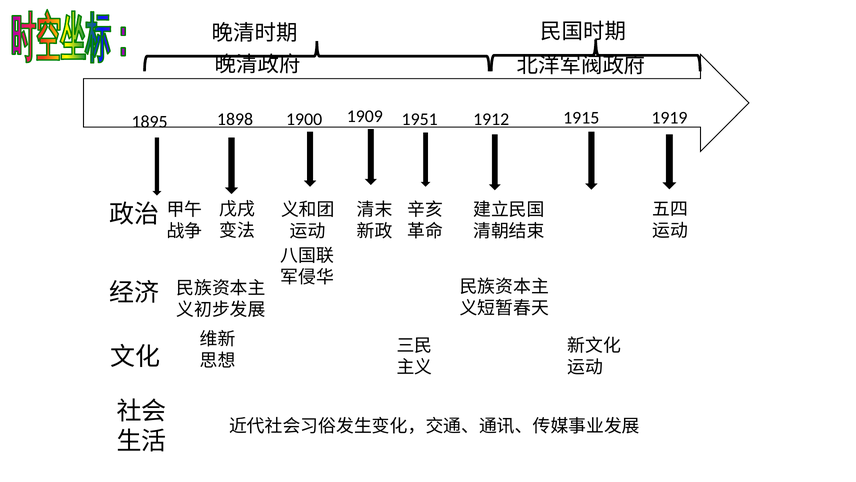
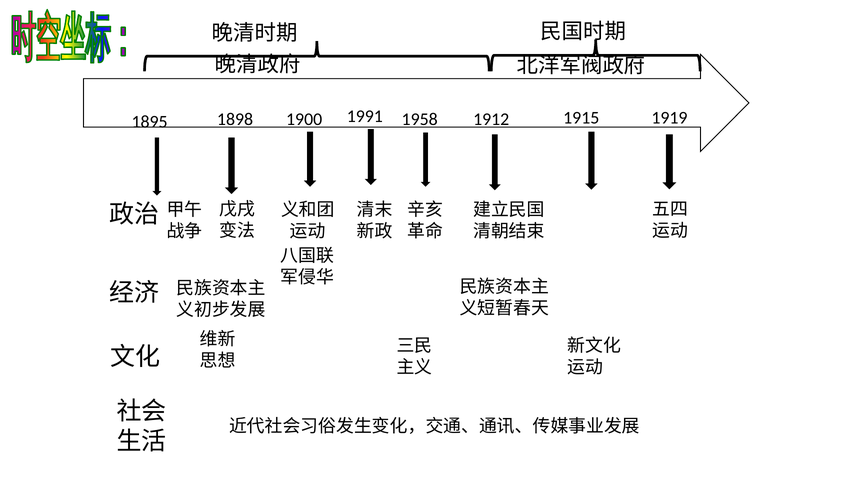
1909: 1909 -> 1991 (365, 116)
1951: 1951 -> 1958 (420, 119)
